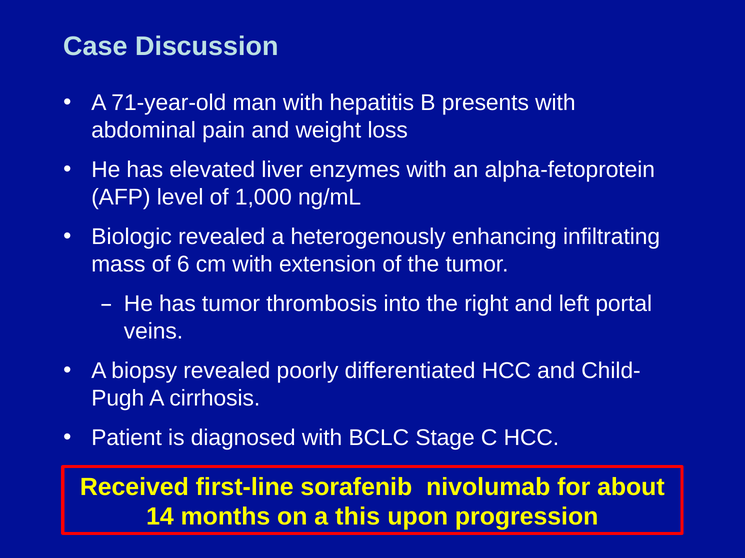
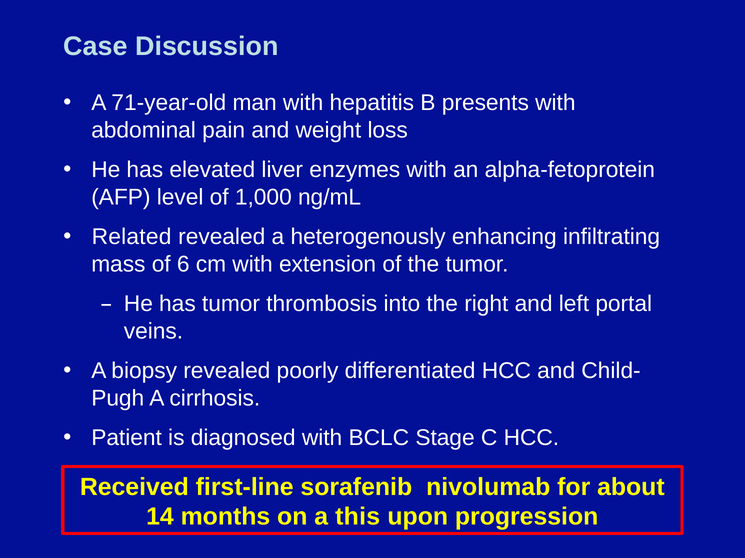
Biologic: Biologic -> Related (132, 237)
